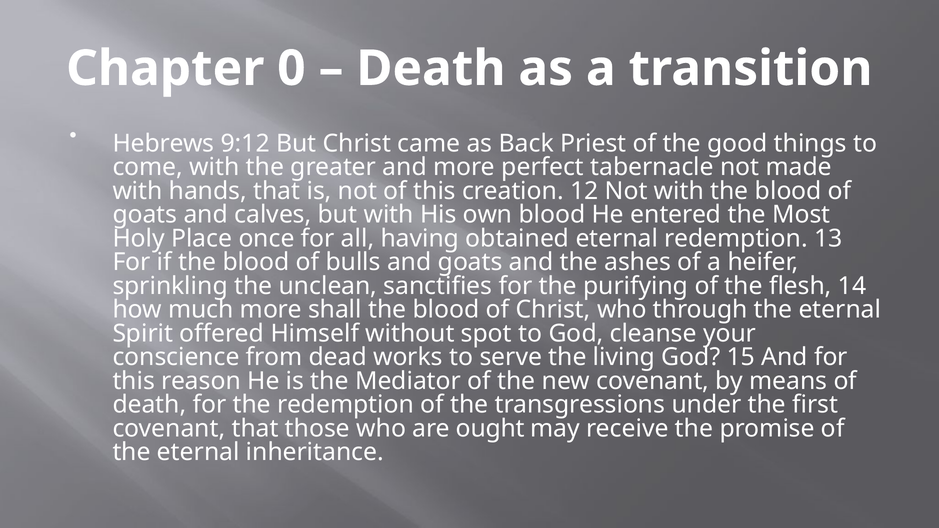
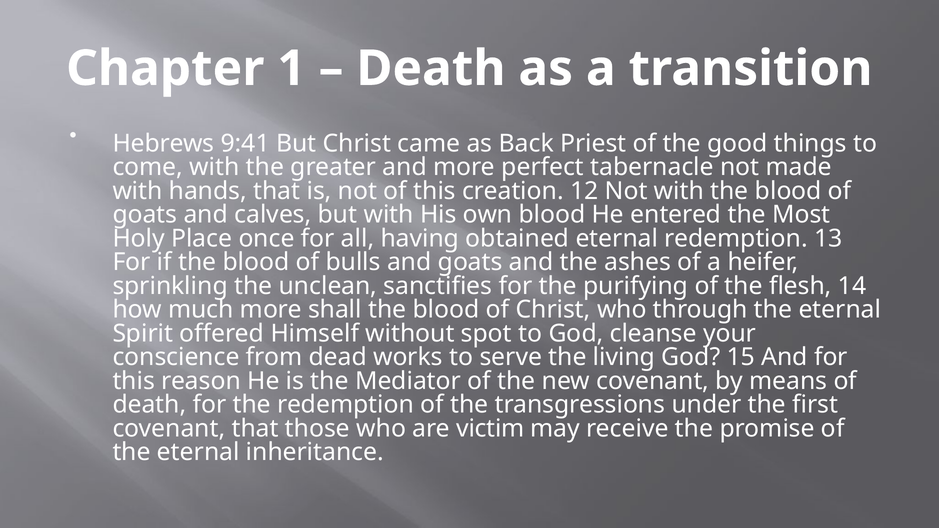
0: 0 -> 1 (291, 69)
9:12: 9:12 -> 9:41 (245, 143)
ought: ought -> victim (490, 429)
